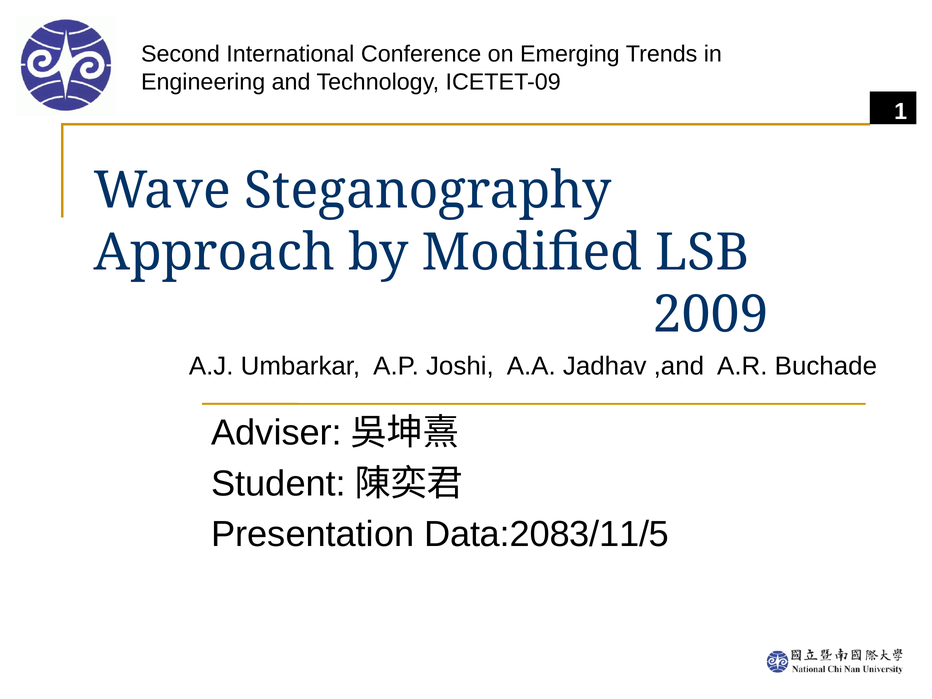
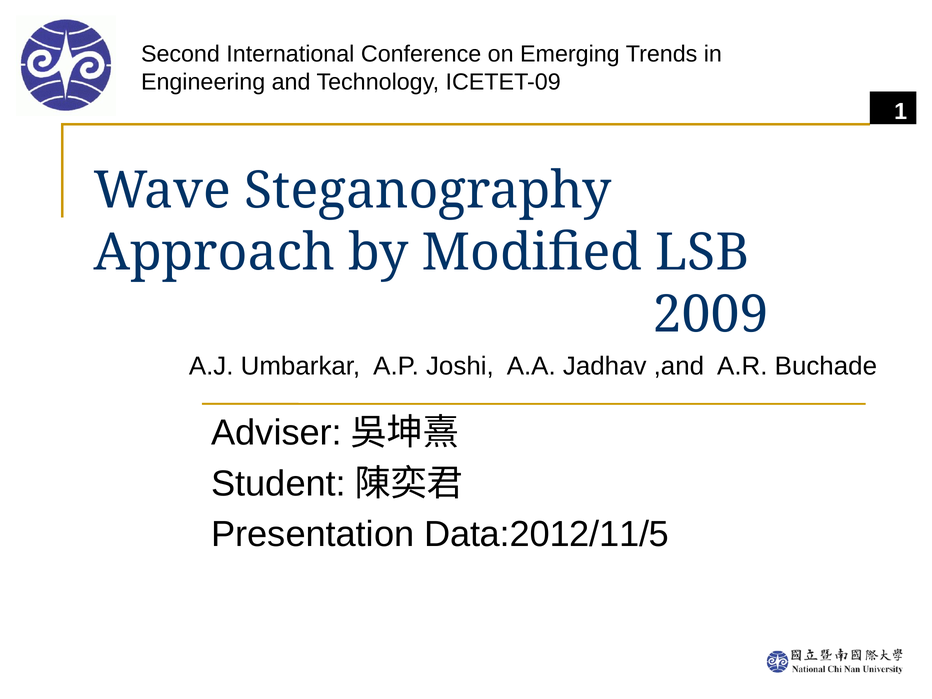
Data:2083/11/5: Data:2083/11/5 -> Data:2012/11/5 (547, 534)
